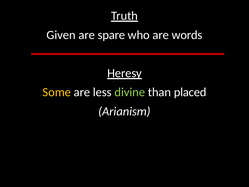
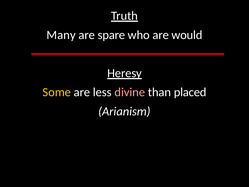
Given: Given -> Many (61, 35)
words: words -> would (187, 35)
divine colour: light green -> pink (130, 92)
